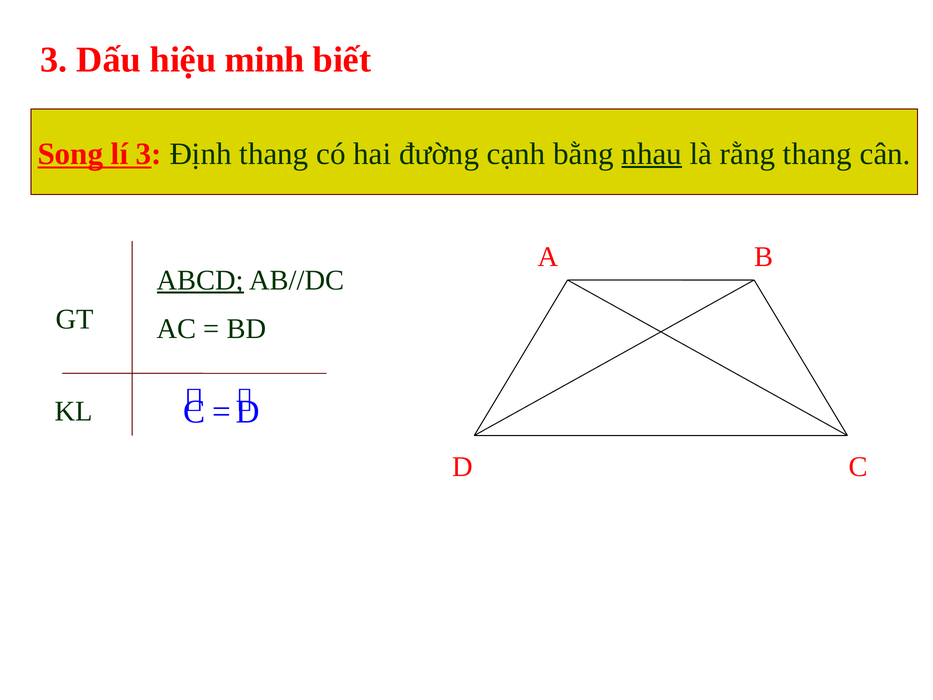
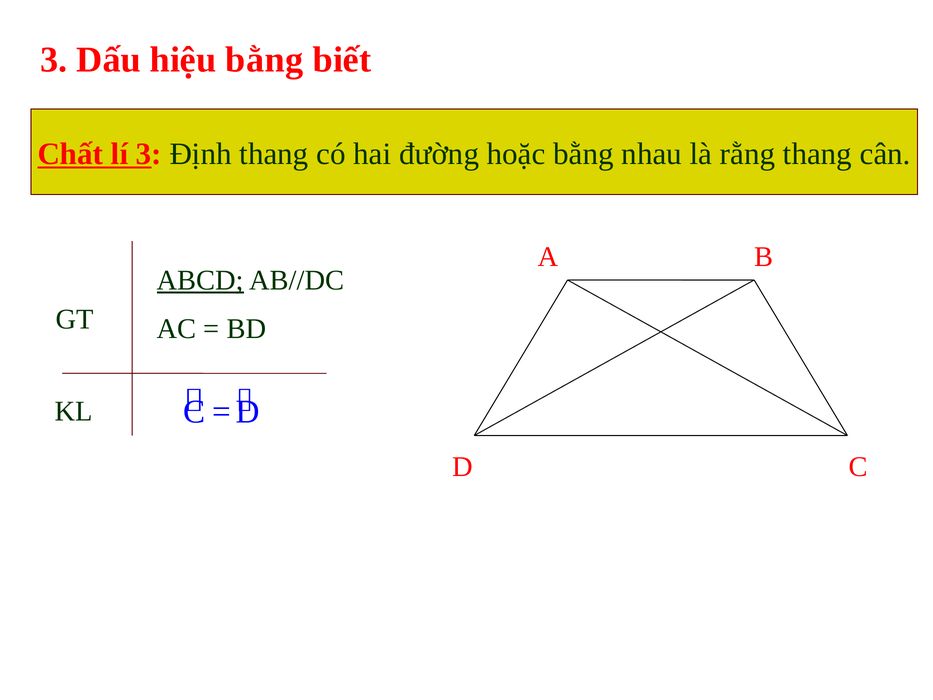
hiệu minh: minh -> bằng (264, 60)
Song: Song -> Chất (70, 154)
cạnh: cạnh -> hoặc (516, 154)
nhau underline: present -> none (652, 154)
